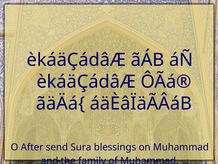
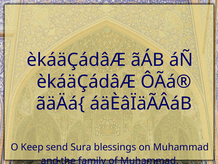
After: After -> Keep (32, 147)
